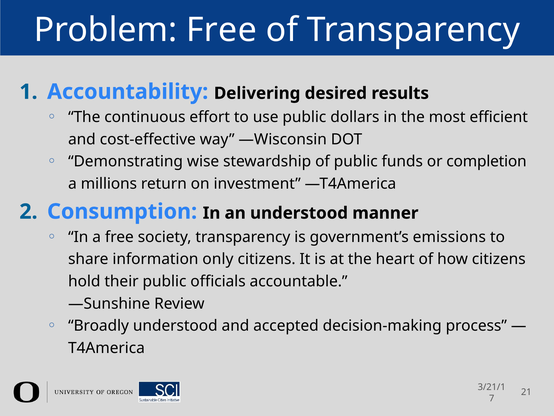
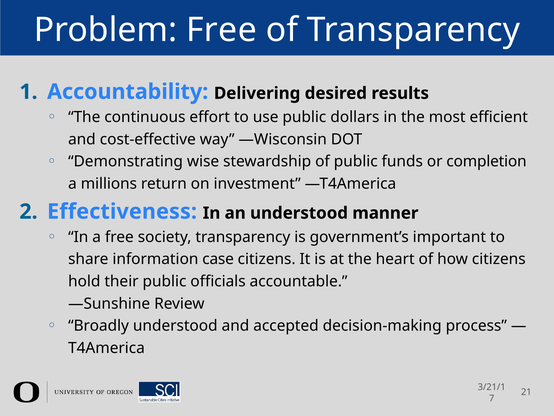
Consumption: Consumption -> Effectiveness (122, 211)
emissions: emissions -> important (449, 237)
only: only -> case (218, 259)
